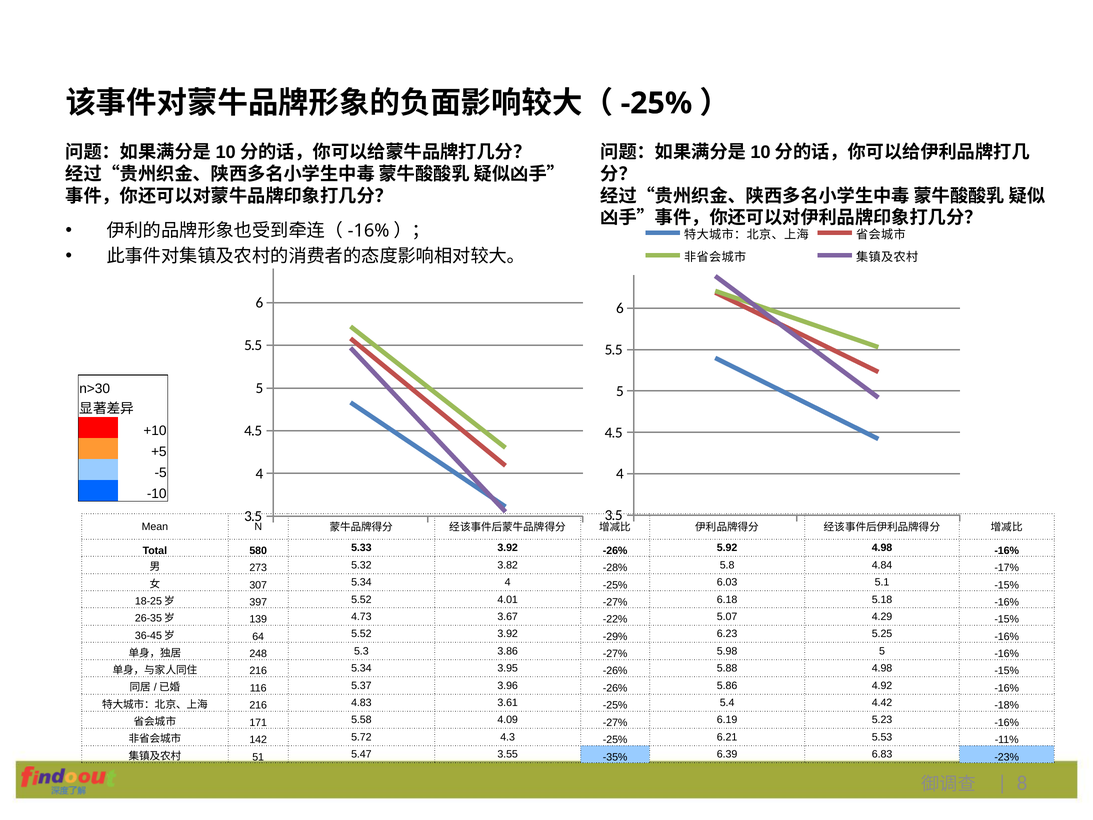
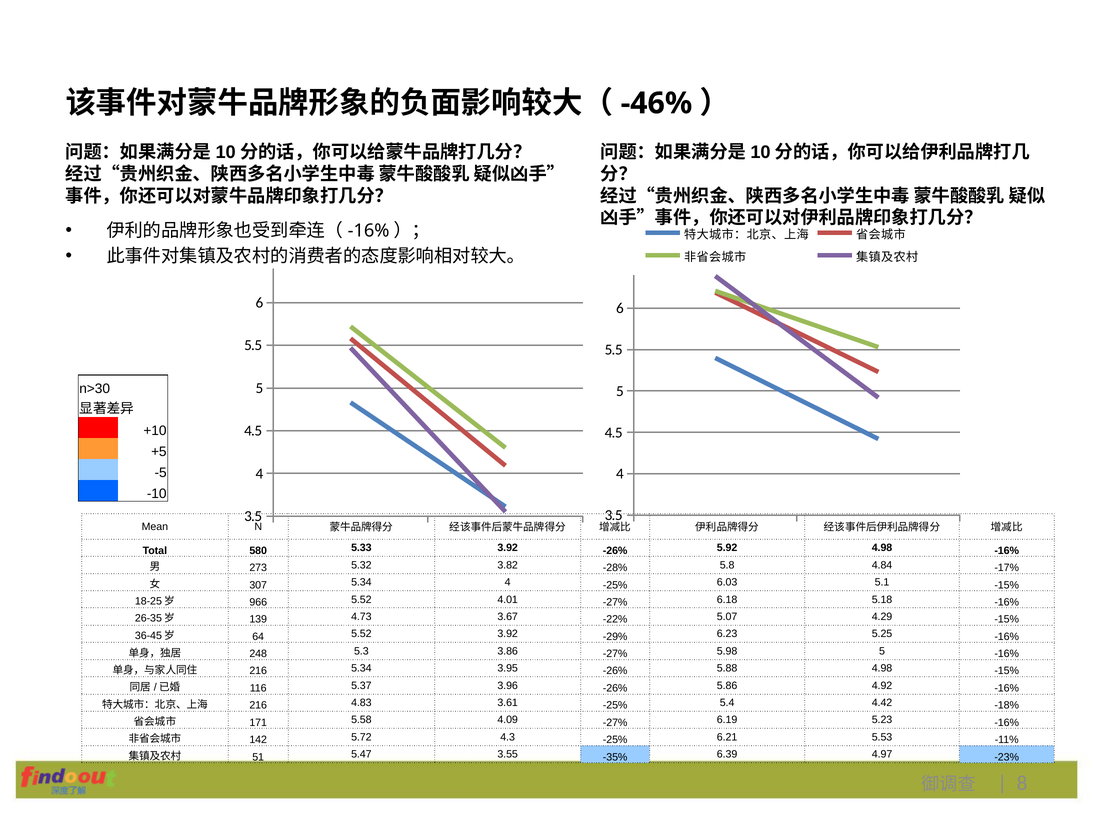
-25%: -25% -> -46% (656, 103)
397: 397 -> 966 (258, 602)
6.83: 6.83 -> 4.97 (882, 754)
